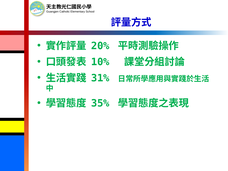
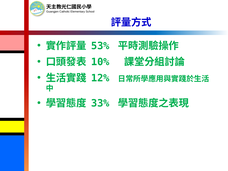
20%: 20% -> 53% (100, 46)
31%: 31% -> 12% (100, 78)
35%: 35% -> 33% (100, 103)
